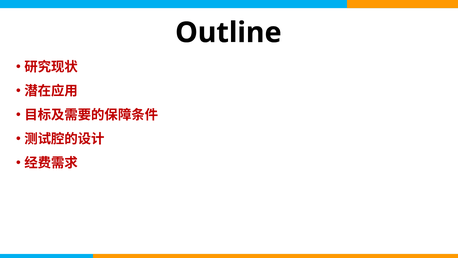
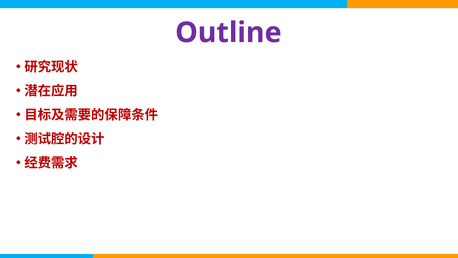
Outline colour: black -> purple (228, 33)
